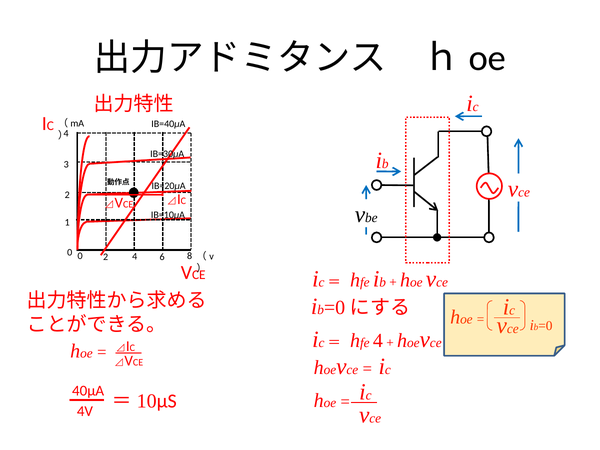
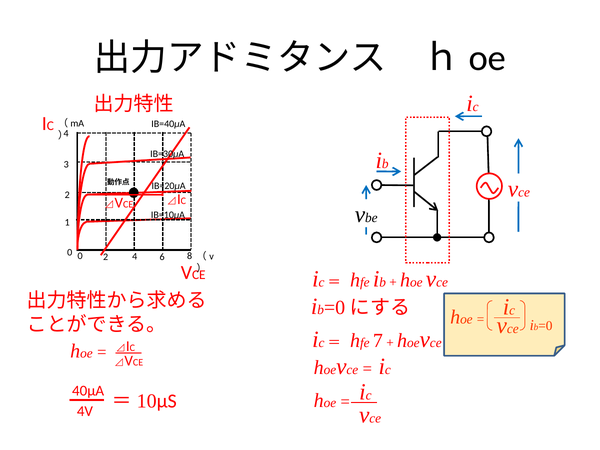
4: 4 -> 7 (378, 341)
